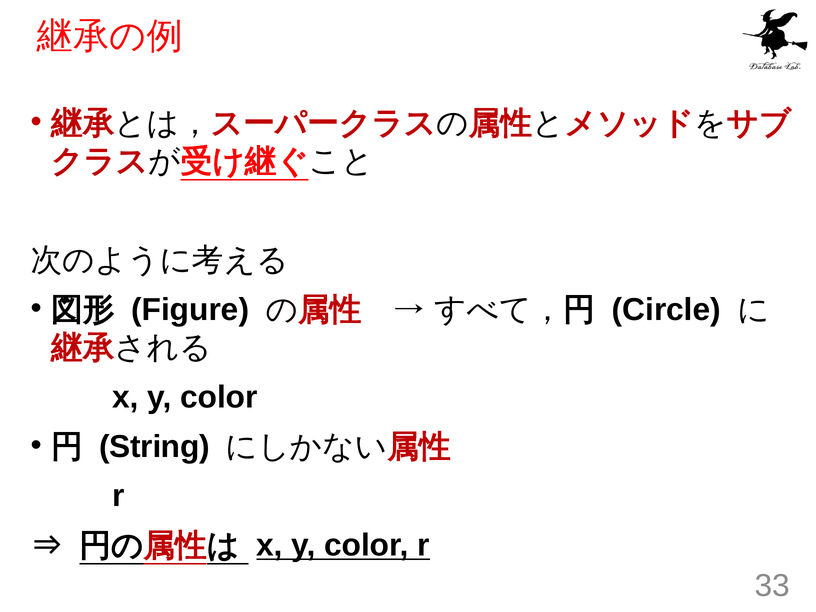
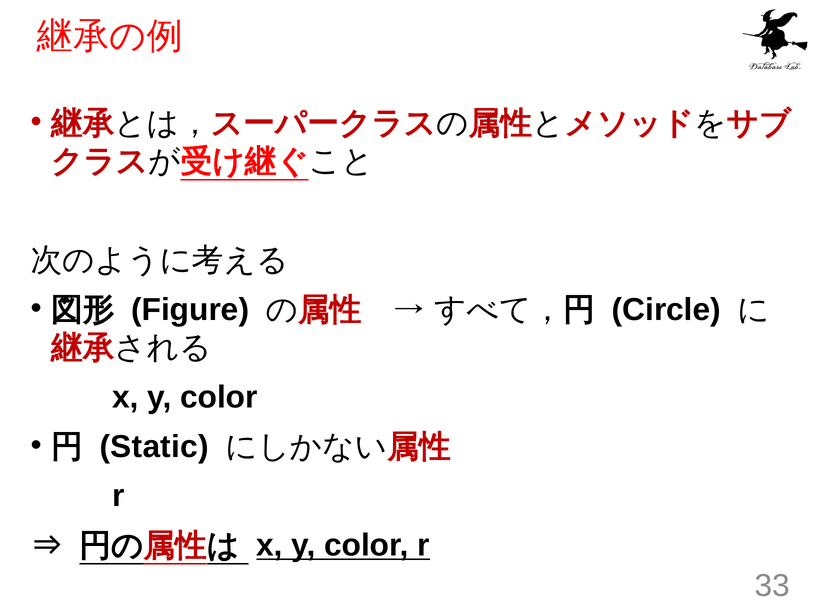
String: String -> Static (154, 447)
